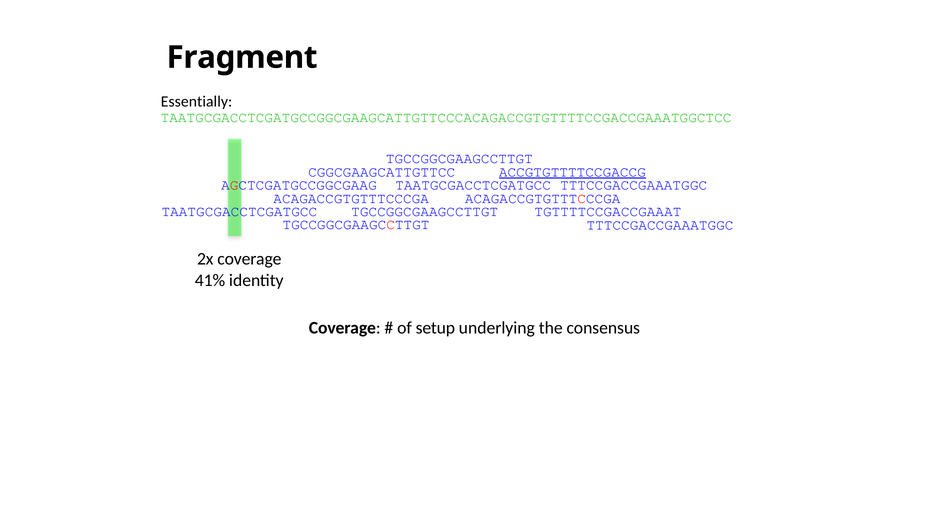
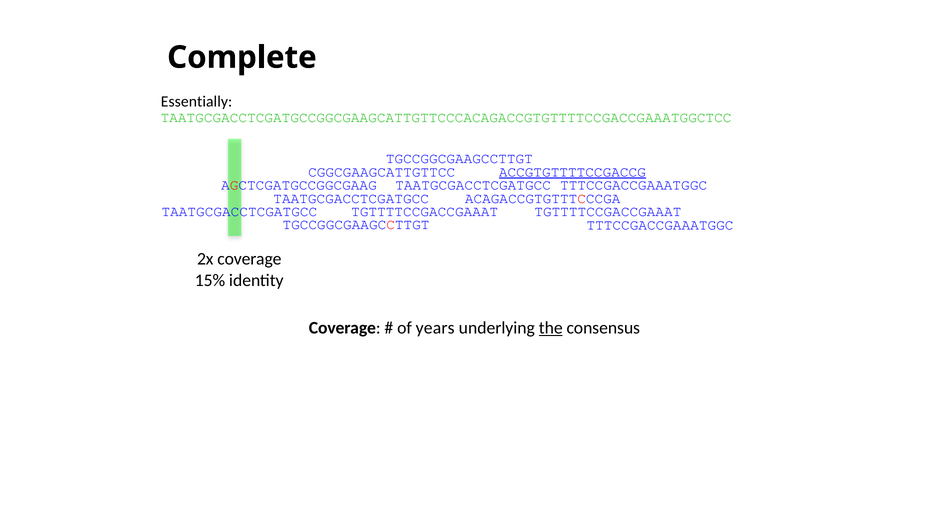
Fragment: Fragment -> Complete (242, 57)
ACAGACCGTGTTTCCCGA: ACAGACCGTGTTTCCCGA -> TAATGCGACCTCGATGCC (351, 198)
TGCCGGCGAAGCCTTGT: TGCCGGCGAAGCCTTGT -> TGTTTTCCGACCGAAAT (425, 211)
41%: 41% -> 15% (210, 280)
setup: setup -> years (435, 327)
the underline: none -> present (551, 327)
